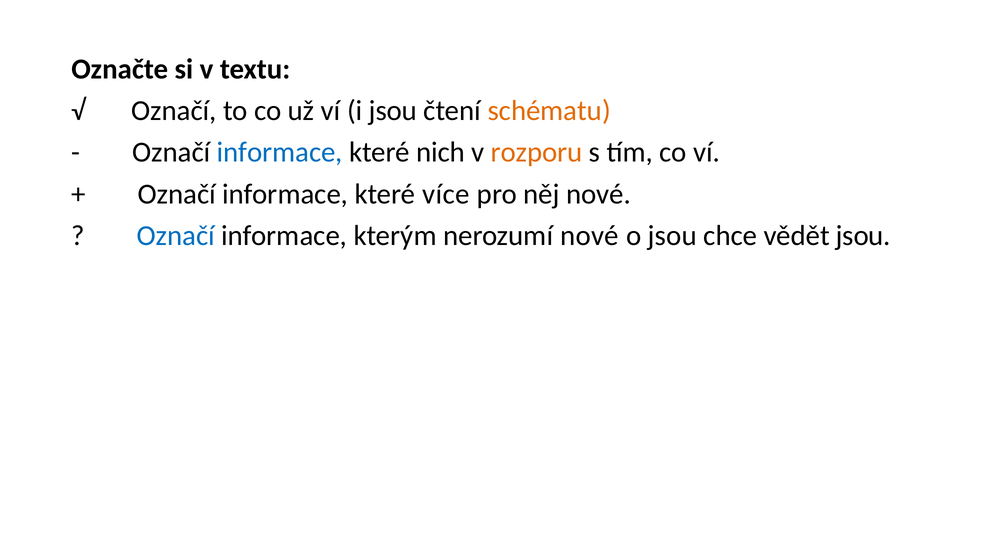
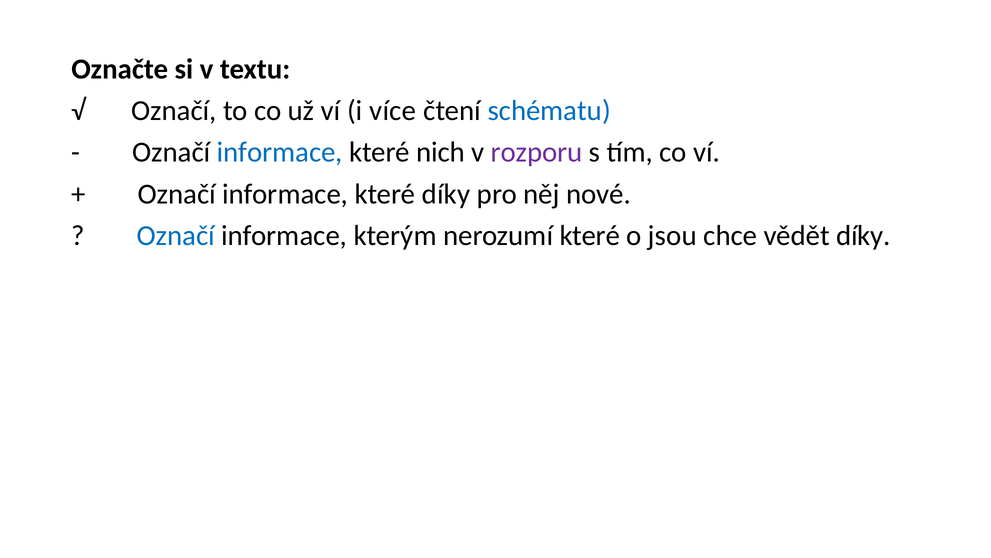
i jsou: jsou -> více (393, 111)
schématu colour: orange -> blue (549, 111)
rozporu colour: orange -> purple (537, 152)
které více: více -> díky (446, 194)
nerozumí nové: nové -> které (590, 235)
vědět jsou: jsou -> díky (863, 235)
